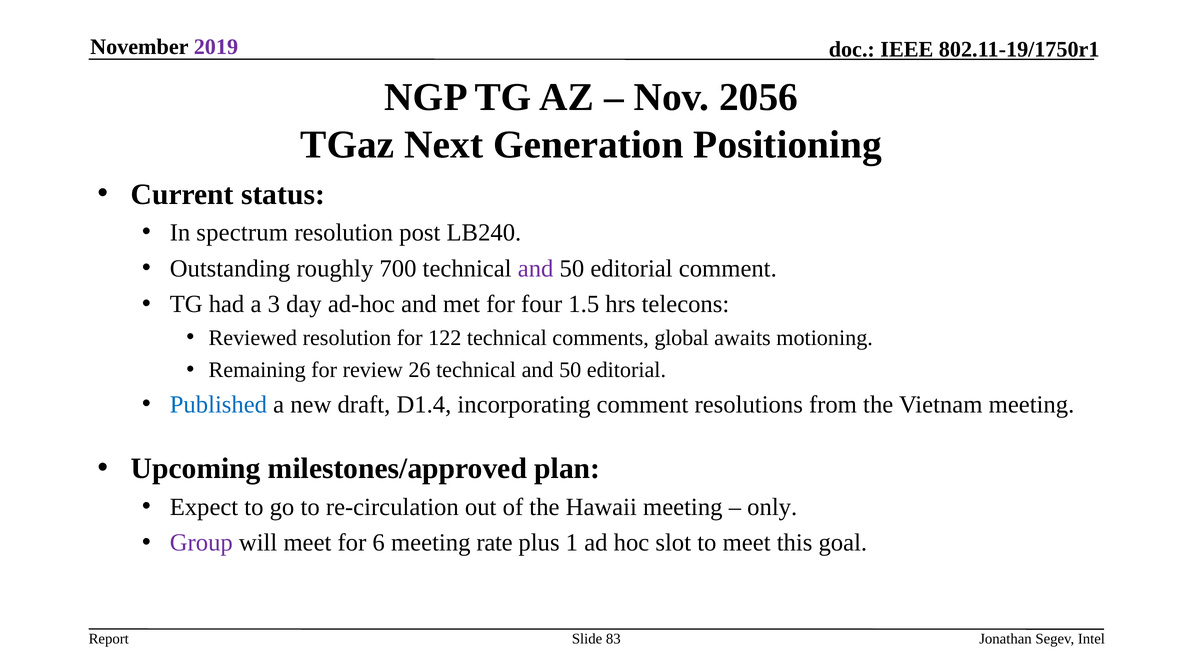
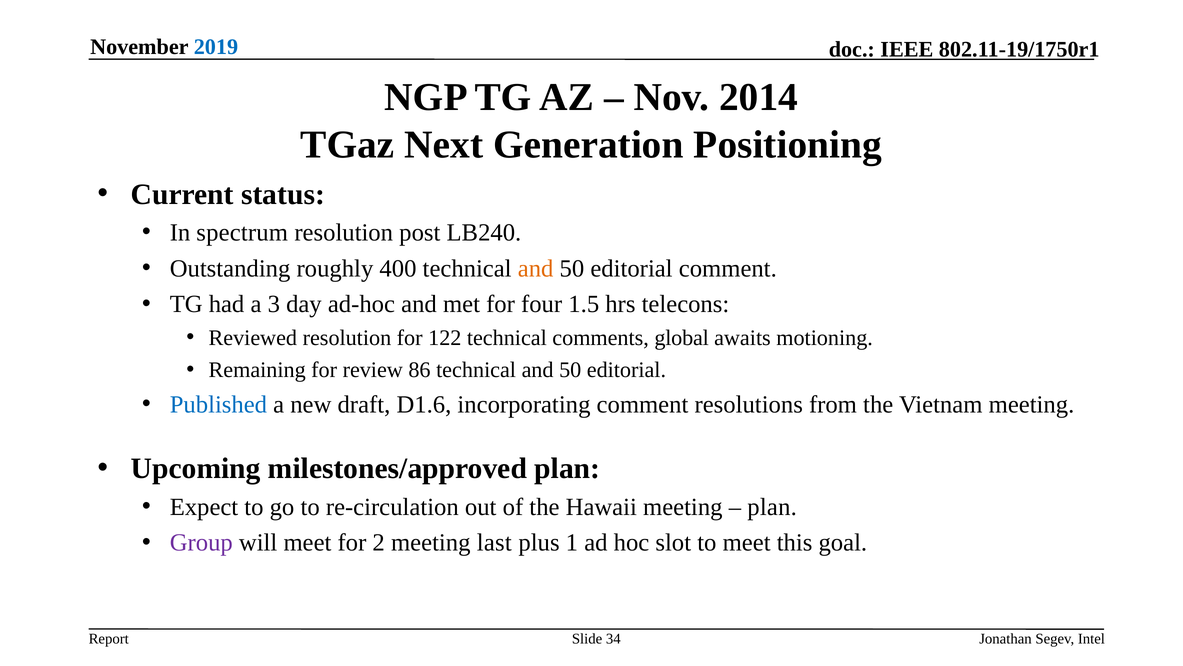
2019 colour: purple -> blue (216, 47)
2056: 2056 -> 2014 (759, 97)
700: 700 -> 400 (398, 268)
and colour: purple -> orange (536, 268)
26: 26 -> 86 (419, 370)
D1.4: D1.4 -> D1.6 (424, 404)
only: only -> plan (772, 507)
6: 6 -> 2 (379, 542)
rate: rate -> last (494, 542)
83: 83 -> 34 (613, 638)
